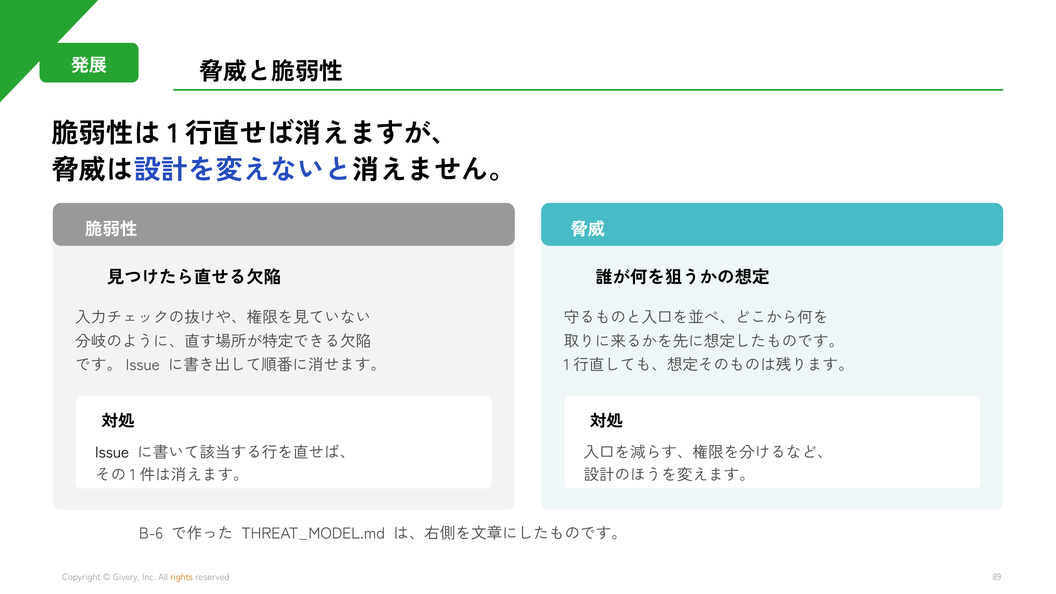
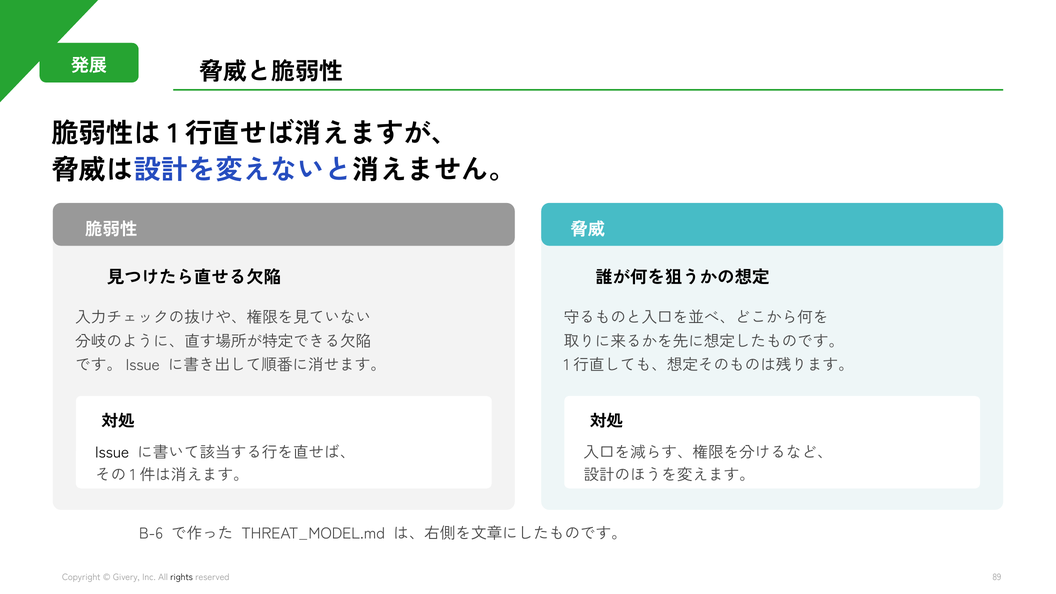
rights colour: orange -> black (182, 577)
